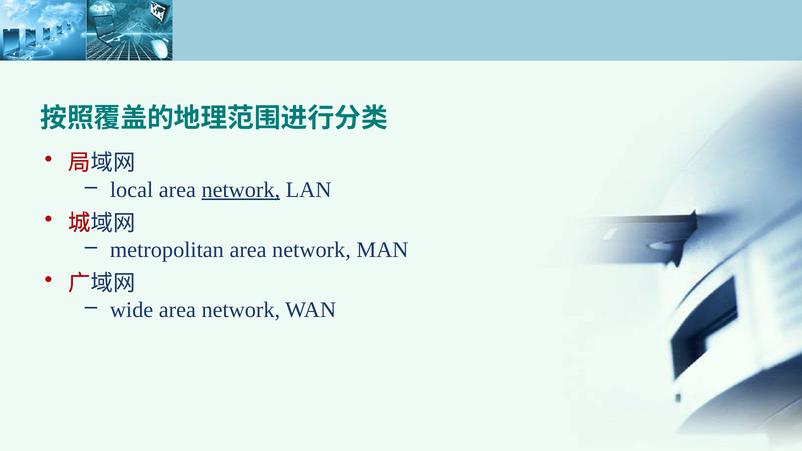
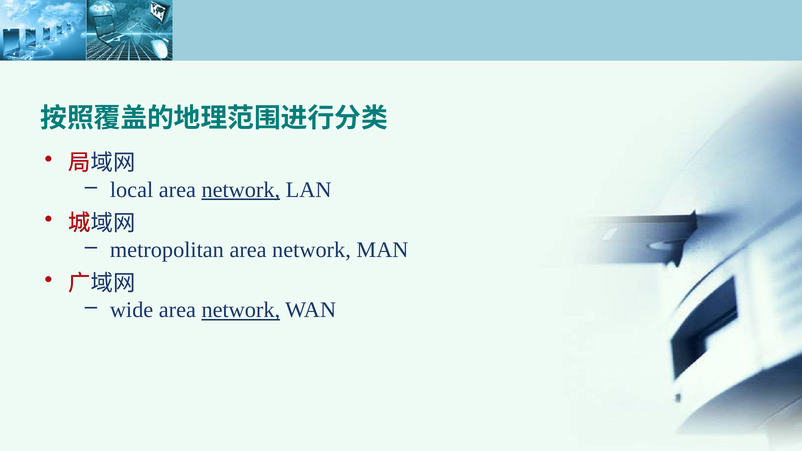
network underline: none -> present (241, 310)
